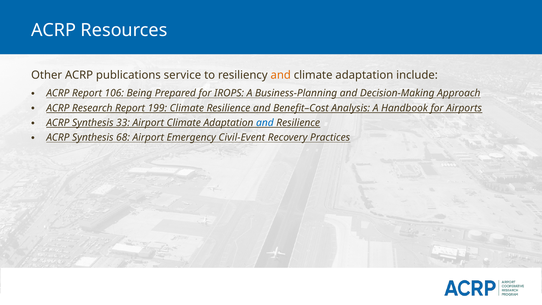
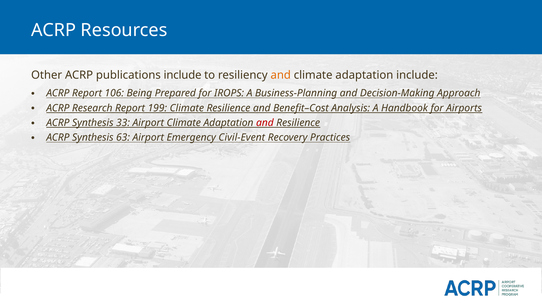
publications service: service -> include (183, 75)
and colour: blue -> red (265, 123)
68: 68 -> 63 (123, 138)
